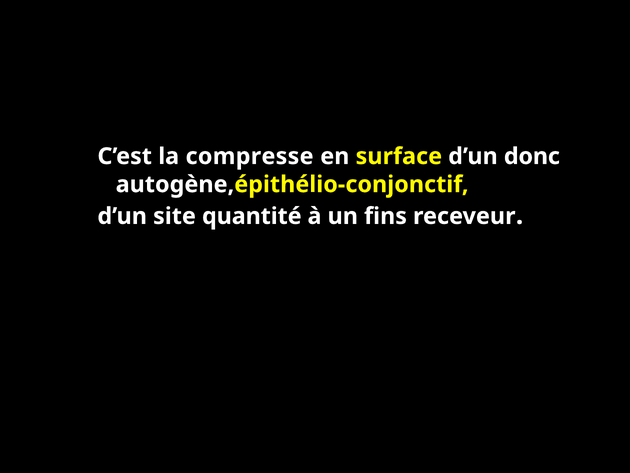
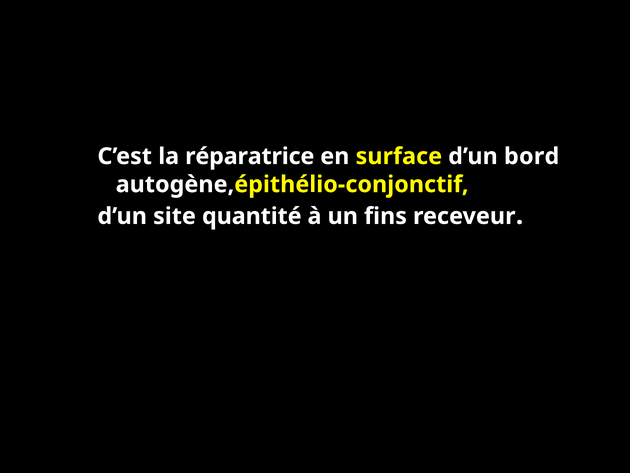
compresse: compresse -> réparatrice (250, 156)
donc: donc -> bord (532, 156)
